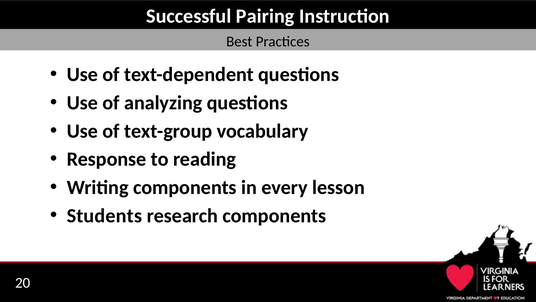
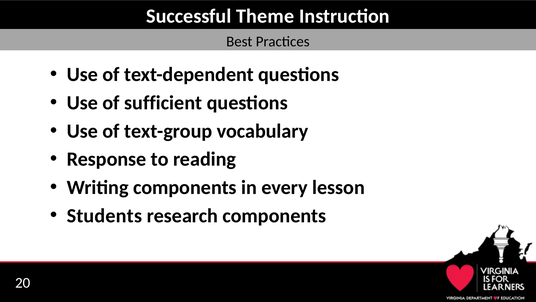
Pairing: Pairing -> Theme (265, 16)
analyzing: analyzing -> sufficient (163, 103)
